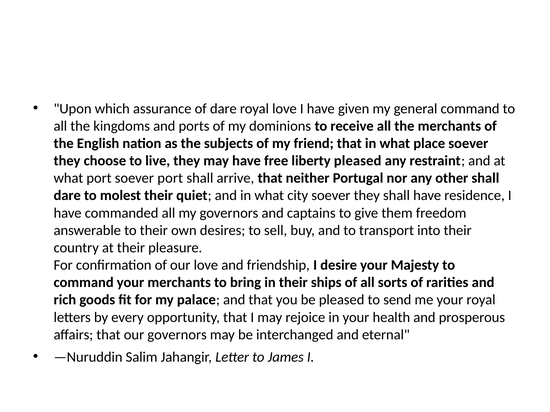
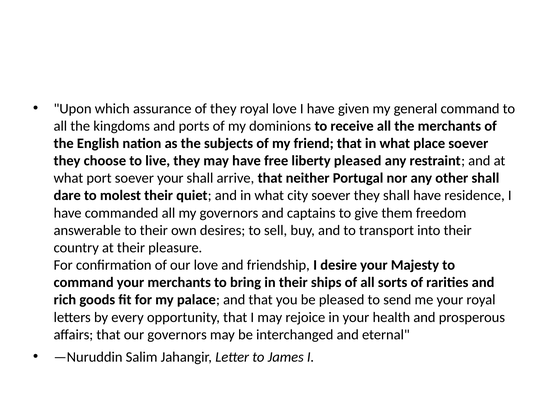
of dare: dare -> they (223, 109)
soever port: port -> your (170, 178)
